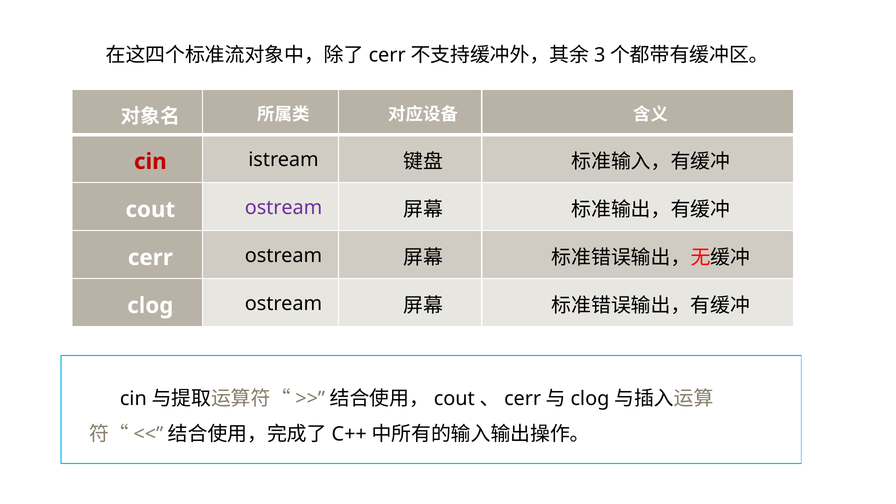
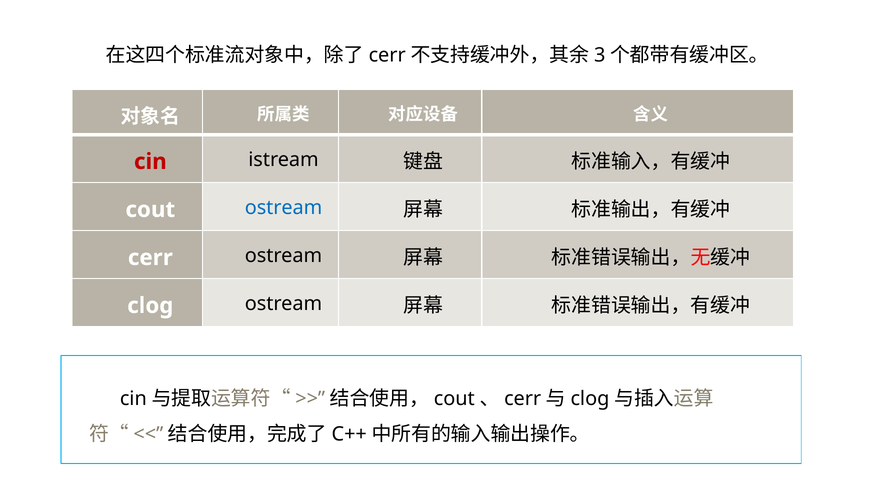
ostream colour: purple -> blue (284, 208)
